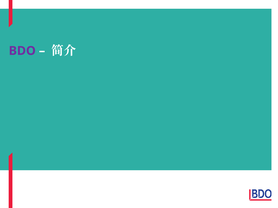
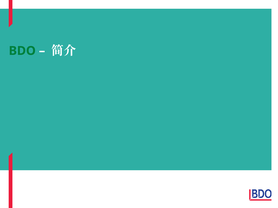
BDO colour: purple -> green (22, 51)
